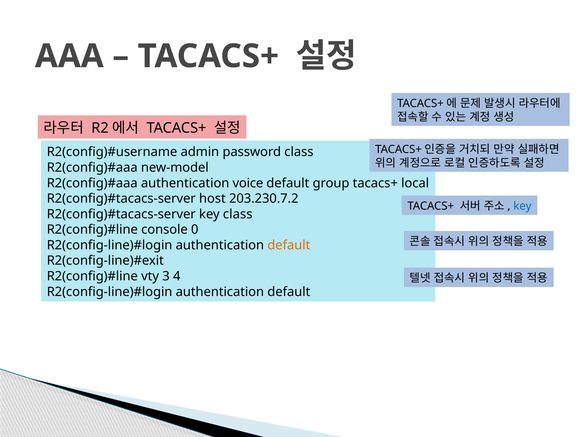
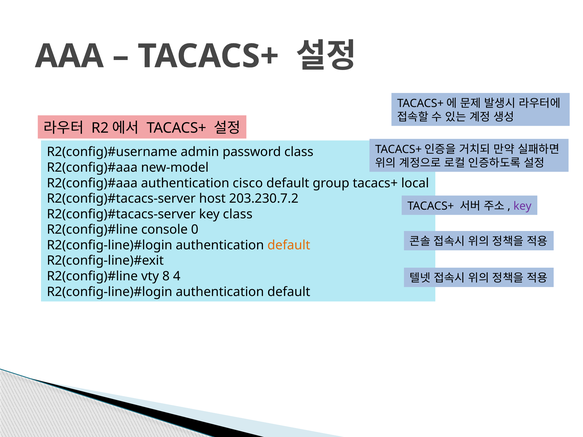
voice: voice -> cisco (248, 183)
key colour: blue -> purple (522, 206)
3: 3 -> 8 (166, 276)
